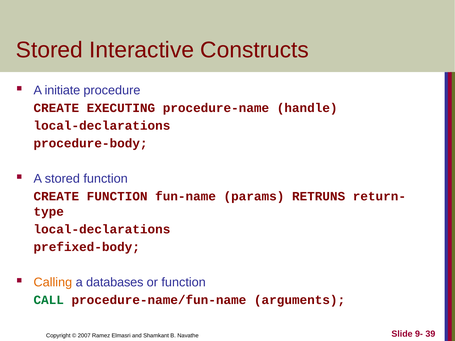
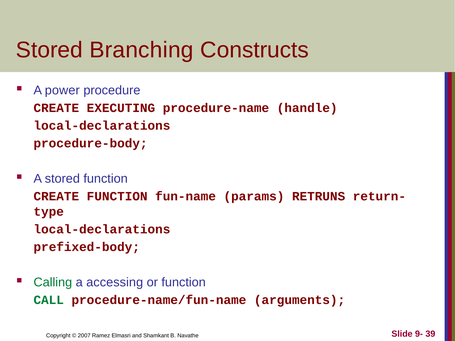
Interactive: Interactive -> Branching (141, 50)
initiate: initiate -> power (62, 90)
Calling colour: orange -> green (53, 283)
databases: databases -> accessing (115, 283)
